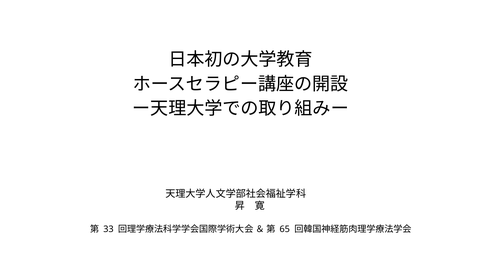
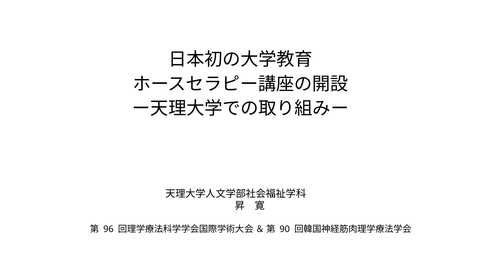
33: 33 -> 96 (108, 230)
65: 65 -> 90 (285, 230)
